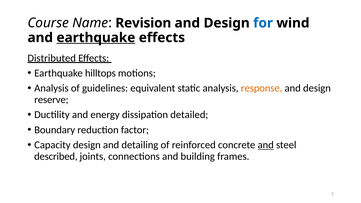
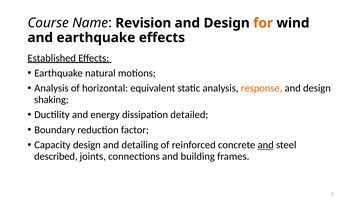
for colour: blue -> orange (263, 23)
earthquake underline: present -> none (96, 38)
Distributed: Distributed -> Established (52, 58)
hilltops: hilltops -> natural (100, 73)
guidelines: guidelines -> horizontal (105, 88)
reserve: reserve -> shaking (51, 100)
